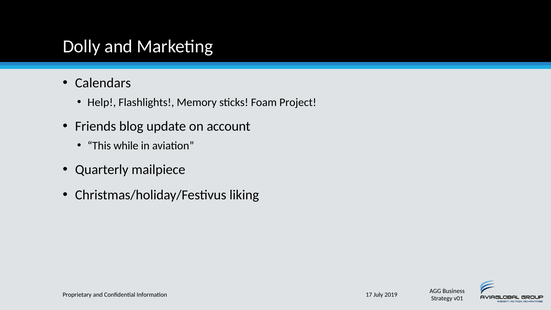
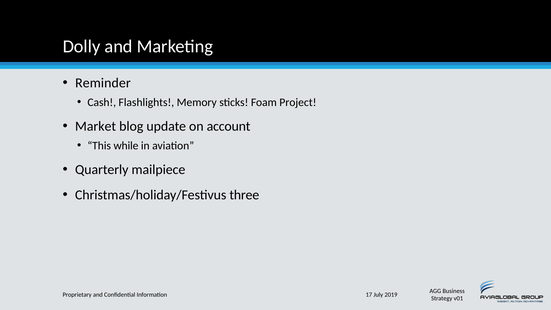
Calendars: Calendars -> Reminder (103, 83)
Help: Help -> Cash (102, 102)
Friends: Friends -> Market (96, 126)
liking: liking -> three (244, 195)
